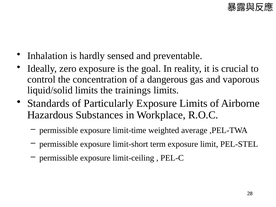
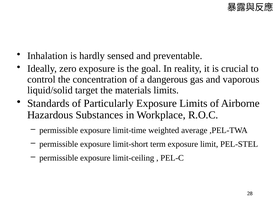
liquid/solid limits: limits -> target (86, 90)
trainings: trainings -> materials (133, 90)
